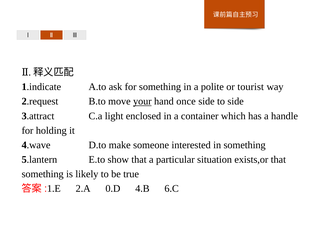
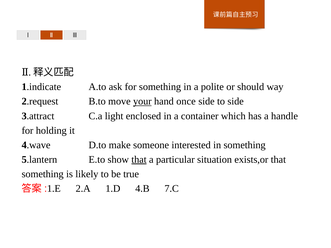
tourist: tourist -> should (251, 87)
that underline: none -> present (139, 160)
0.D: 0.D -> 1.D (113, 189)
6.C: 6.C -> 7.C (172, 189)
